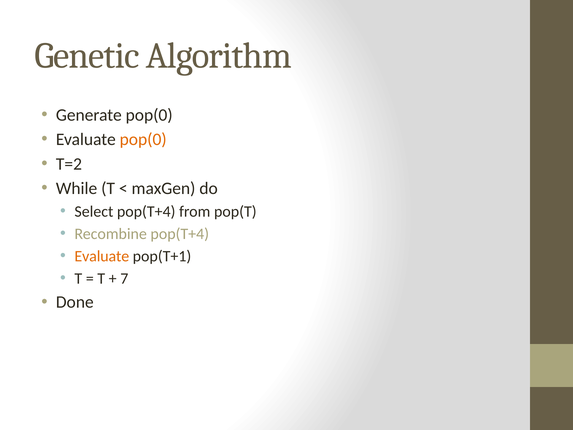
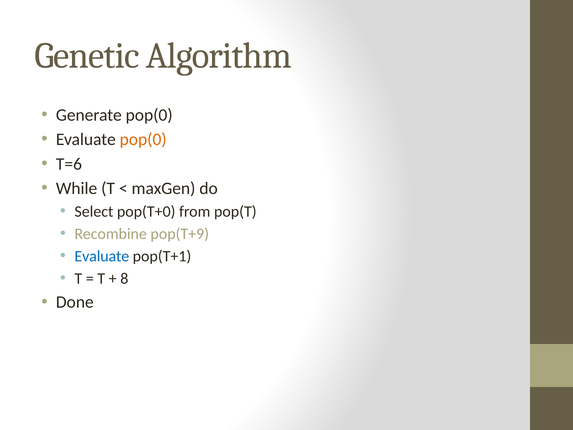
T=2: T=2 -> T=6 (69, 164)
Select pop(T+4: pop(T+4 -> pop(T+0 (146, 211)
Recombine pop(T+4: pop(T+4 -> pop(T+9 (180, 234)
Evaluate colour: orange -> blue (102, 256)
7: 7 -> 8 (124, 278)
